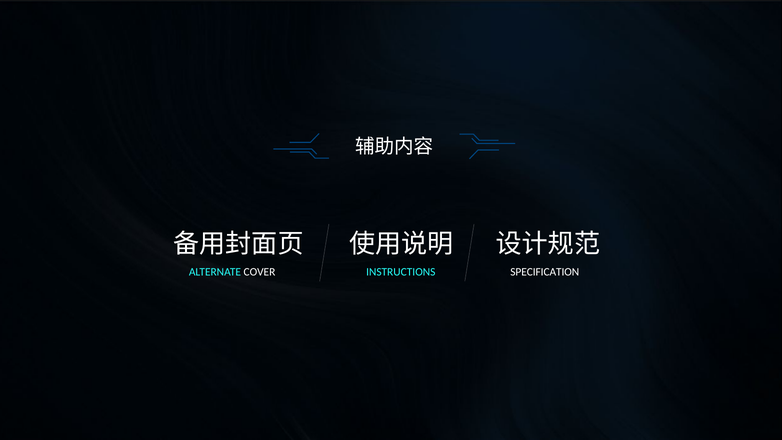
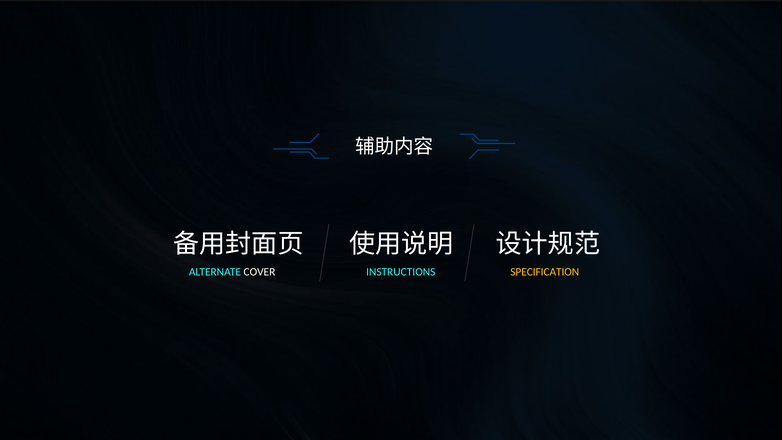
SPECIFICATION colour: white -> yellow (545, 272)
